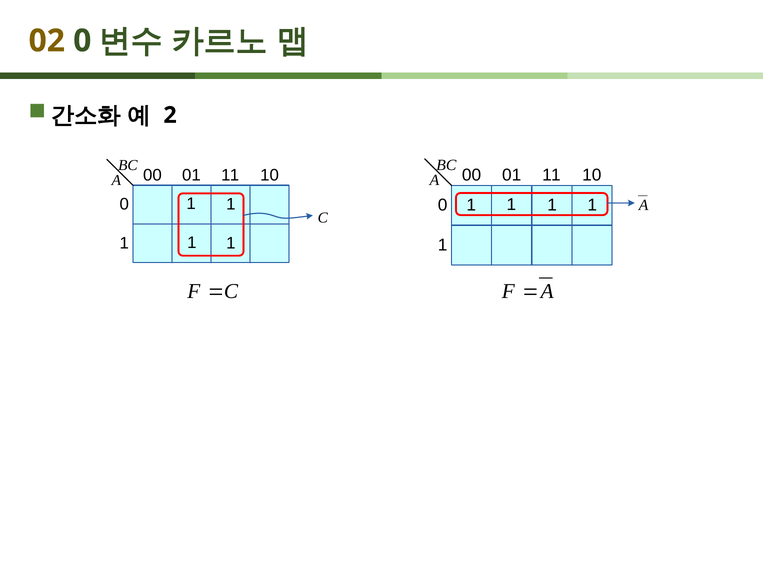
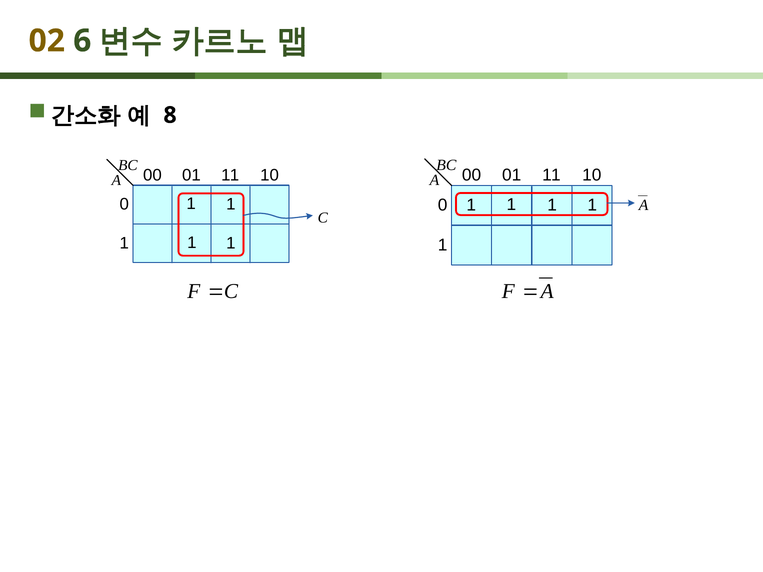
02 0: 0 -> 6 (82, 41)
2: 2 -> 8 (170, 115)
